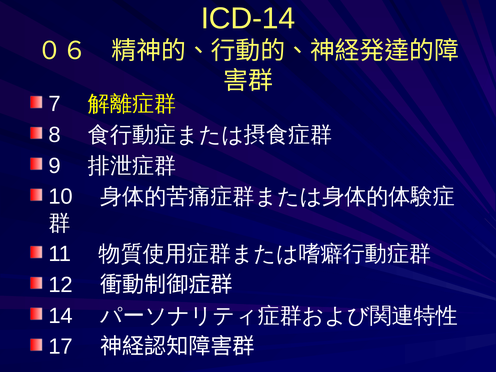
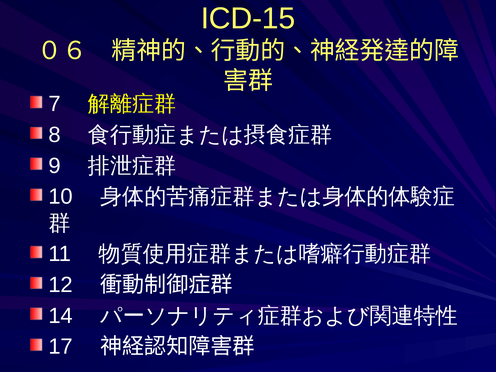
ICD-14: ICD-14 -> ICD-15 (248, 18)
